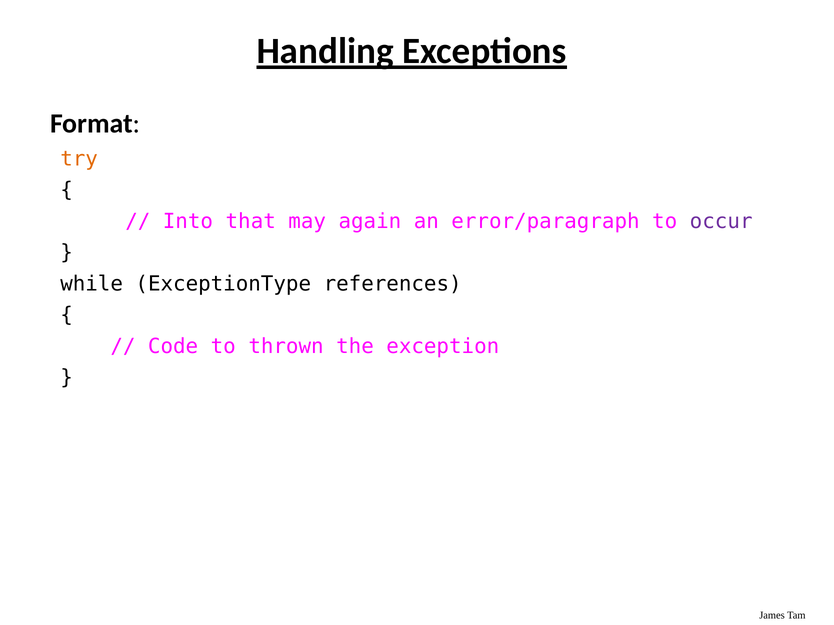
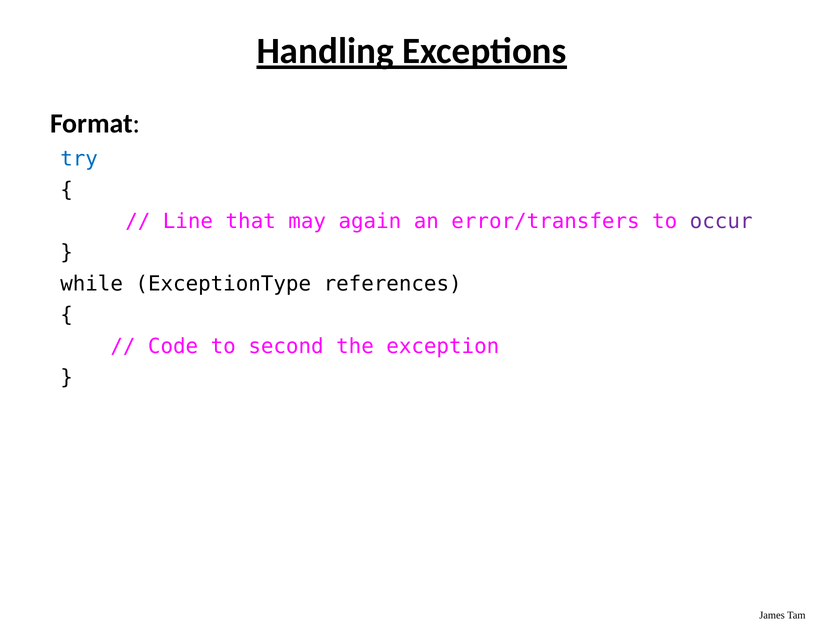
try colour: orange -> blue (79, 159)
Into: Into -> Line (188, 221)
error/paragraph: error/paragraph -> error/transfers (545, 221)
thrown: thrown -> second (286, 347)
